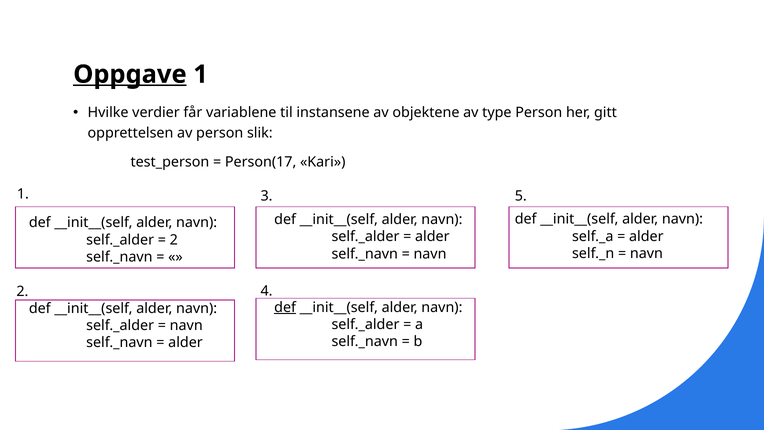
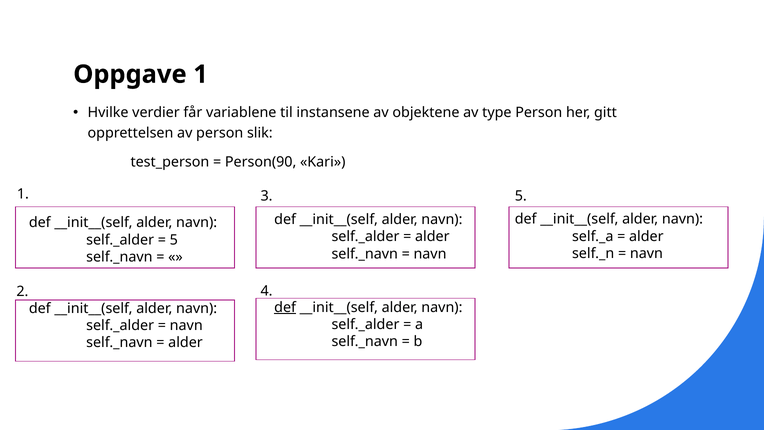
Oppgave underline: present -> none (130, 74)
Person(17: Person(17 -> Person(90 (261, 162)
2: 2 -> 5 (174, 240)
